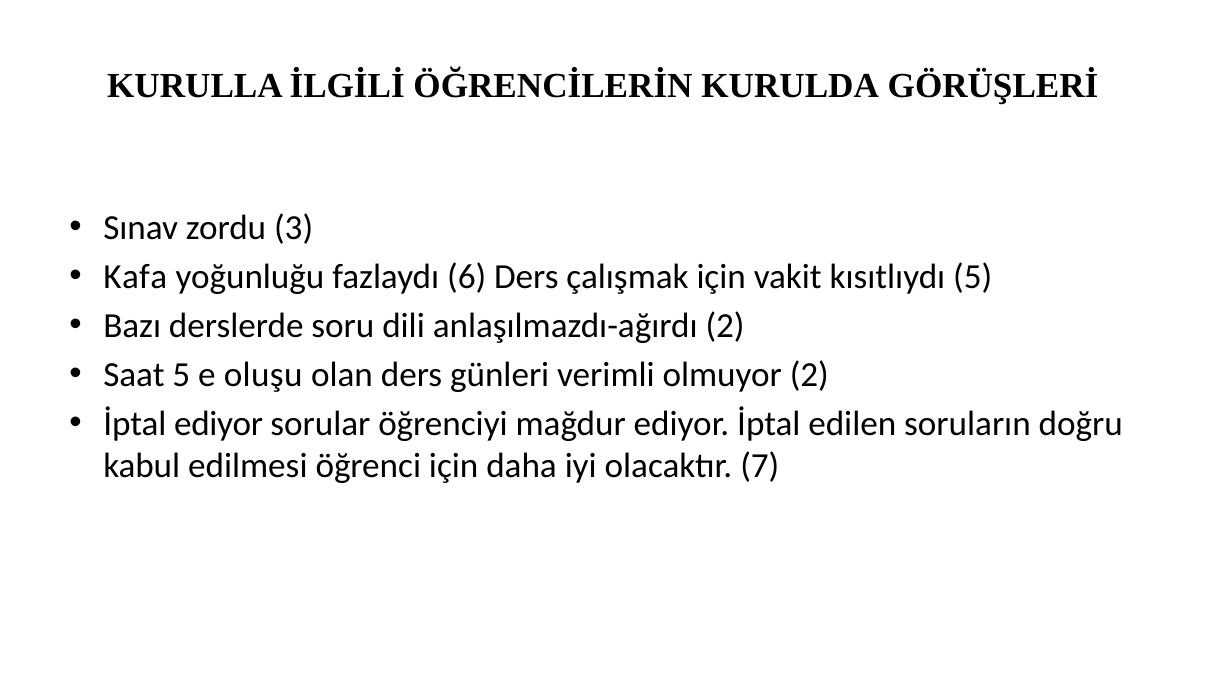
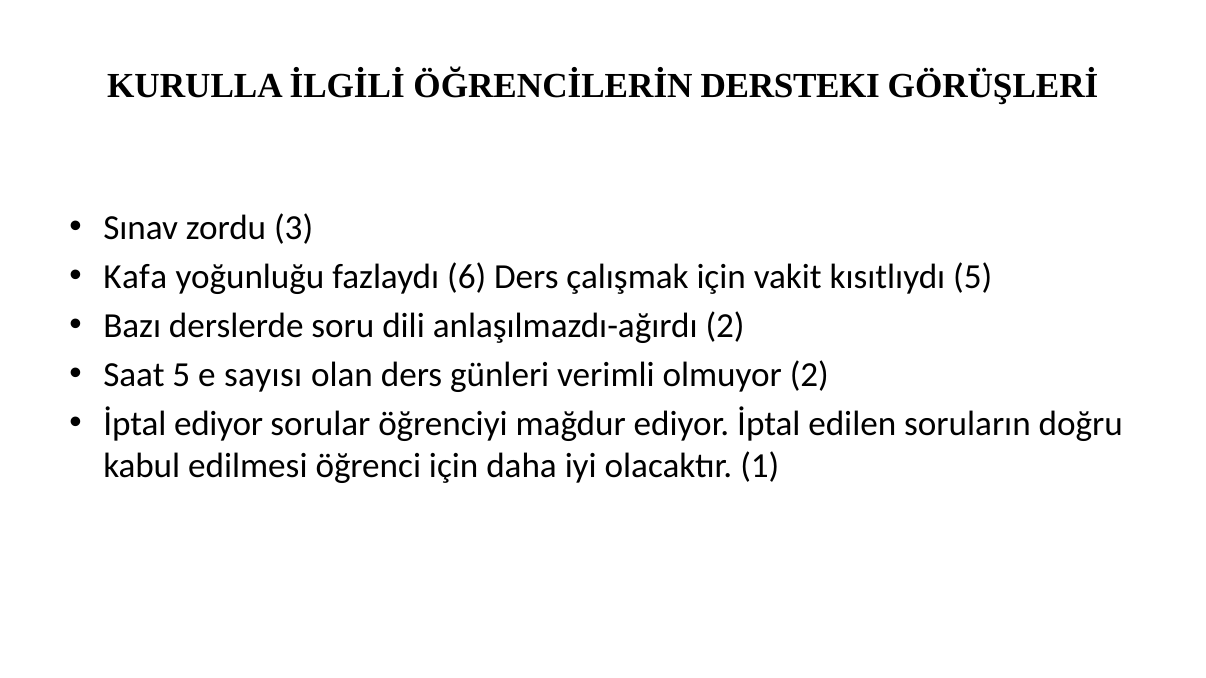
KURULDA: KURULDA -> DERSTEKI (790, 86)
oluşu: oluşu -> sayısı (263, 375)
7: 7 -> 1 (760, 466)
